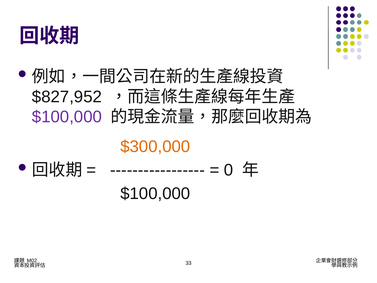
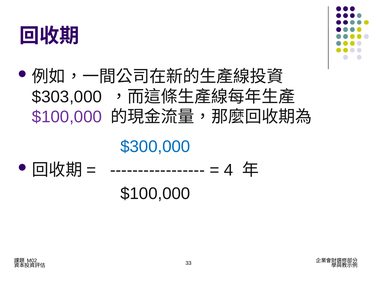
$827,952: $827,952 -> $303,000 (67, 97)
$300,000 colour: orange -> blue (155, 147)
0: 0 -> 4 (229, 170)
